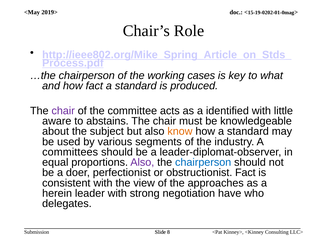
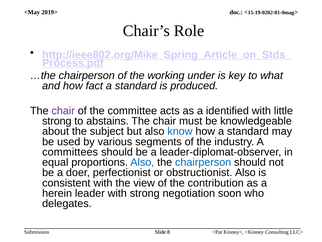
cases: cases -> under (201, 75)
aware: aware -> strong (57, 121)
know colour: orange -> blue (180, 131)
Also colour: purple -> blue (142, 162)
obstructionist Fact: Fact -> Also (245, 172)
approaches: approaches -> contribution (216, 183)
have: have -> soon (230, 193)
